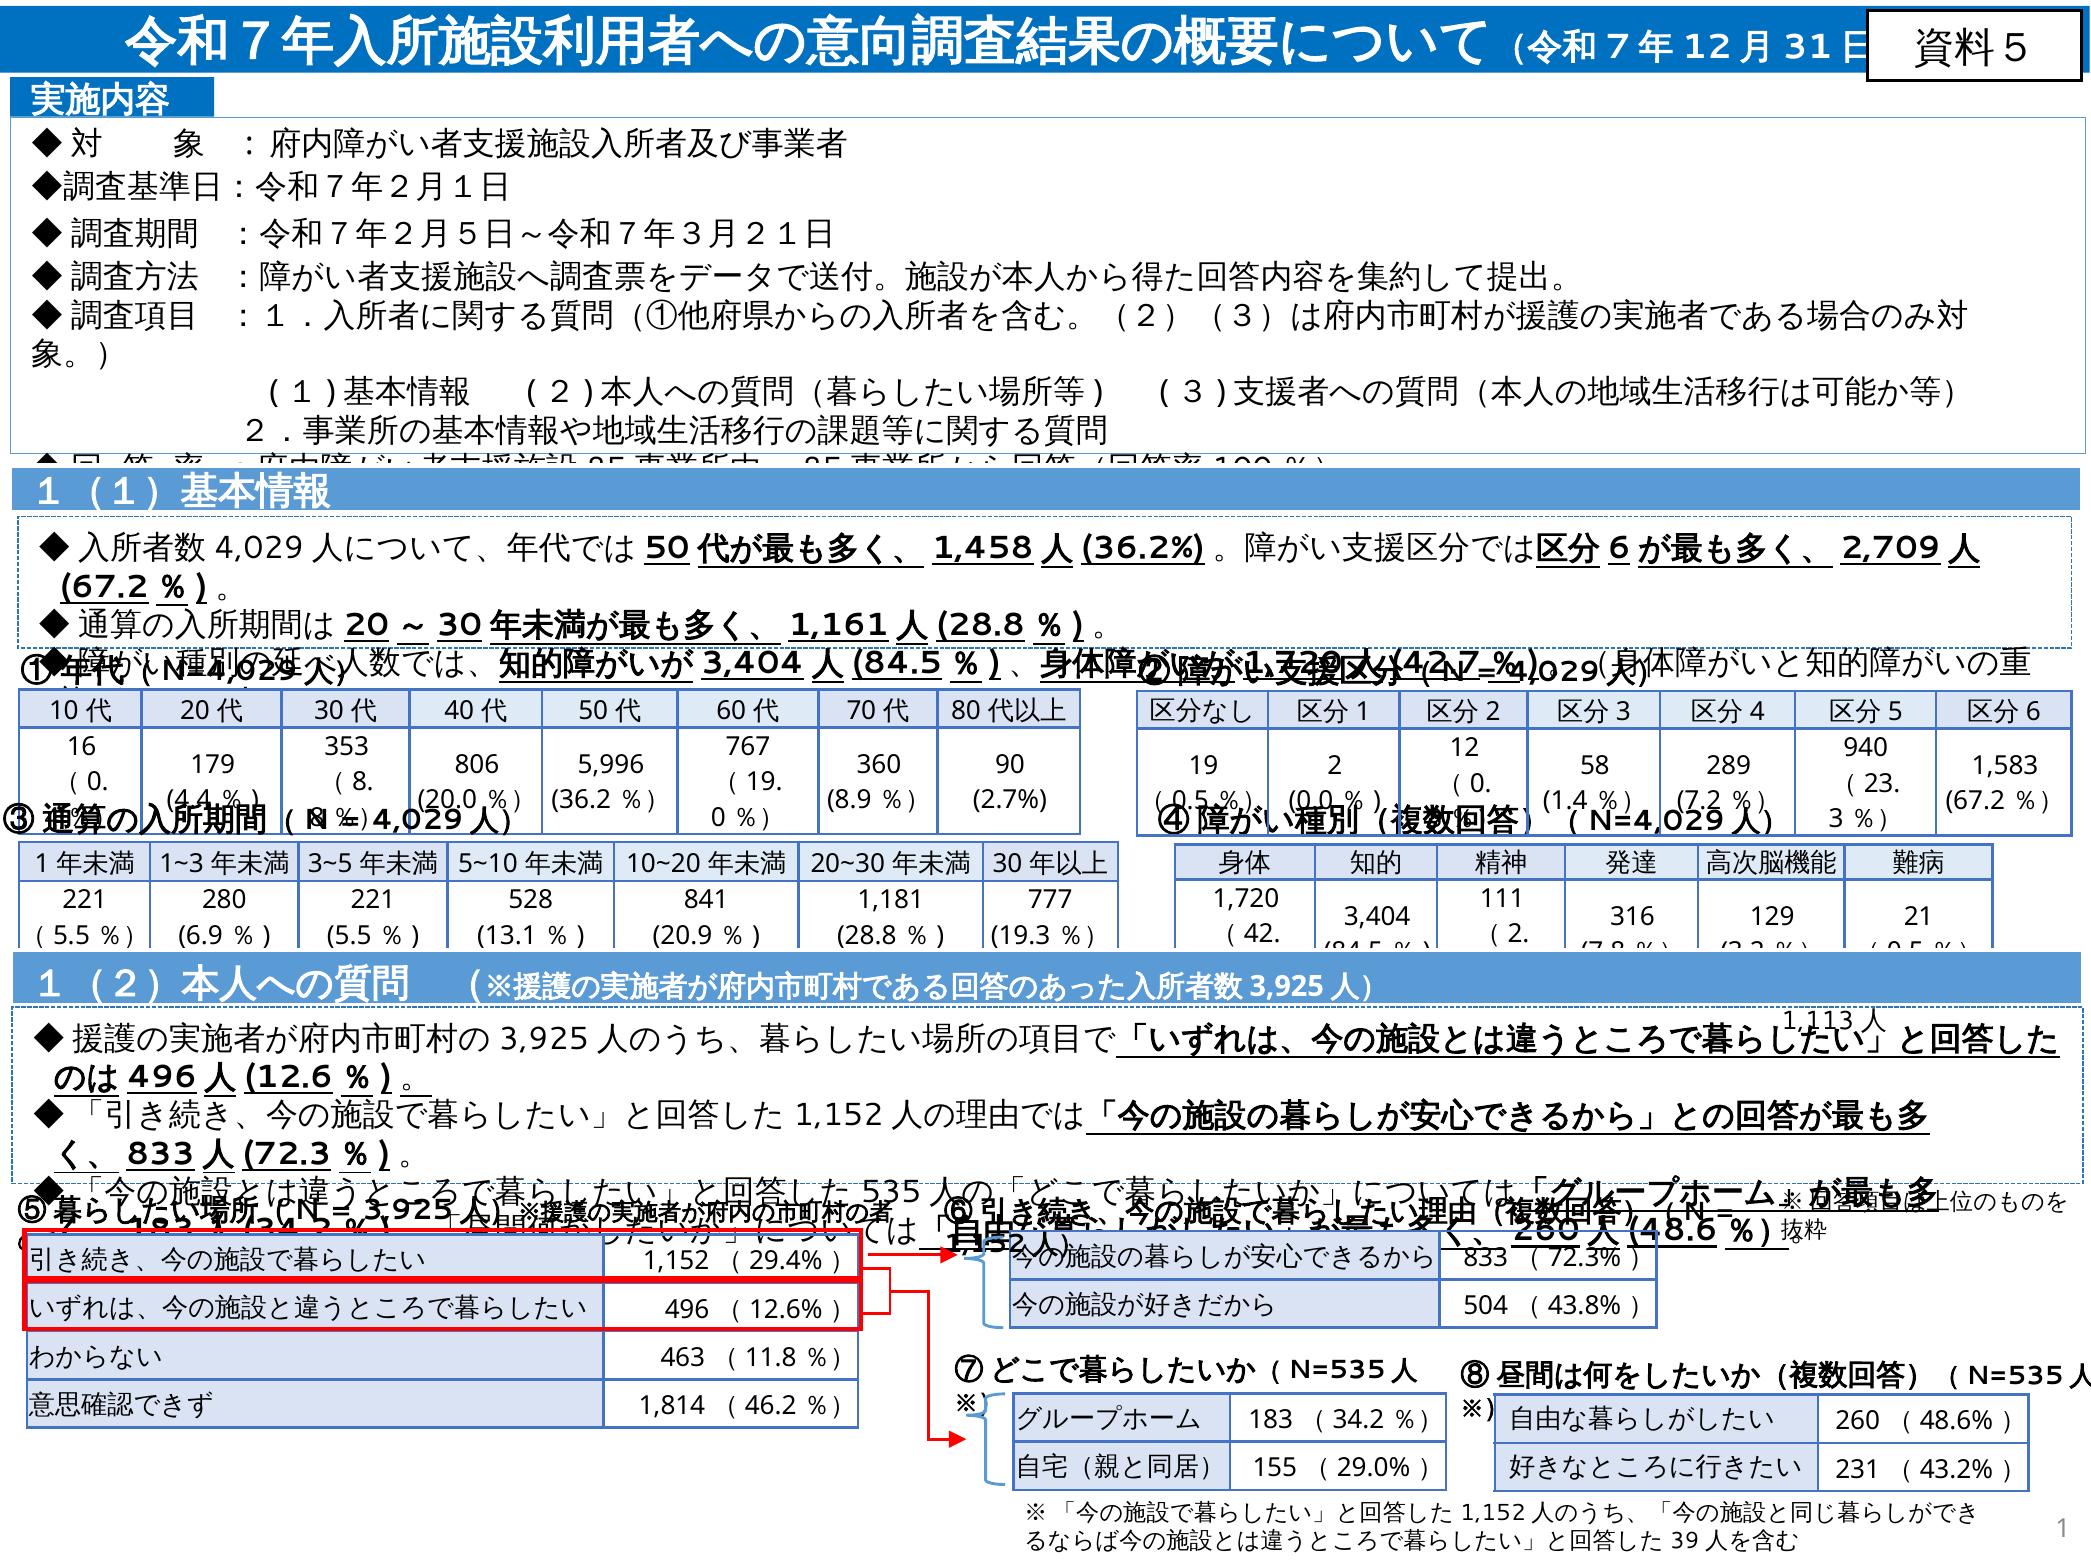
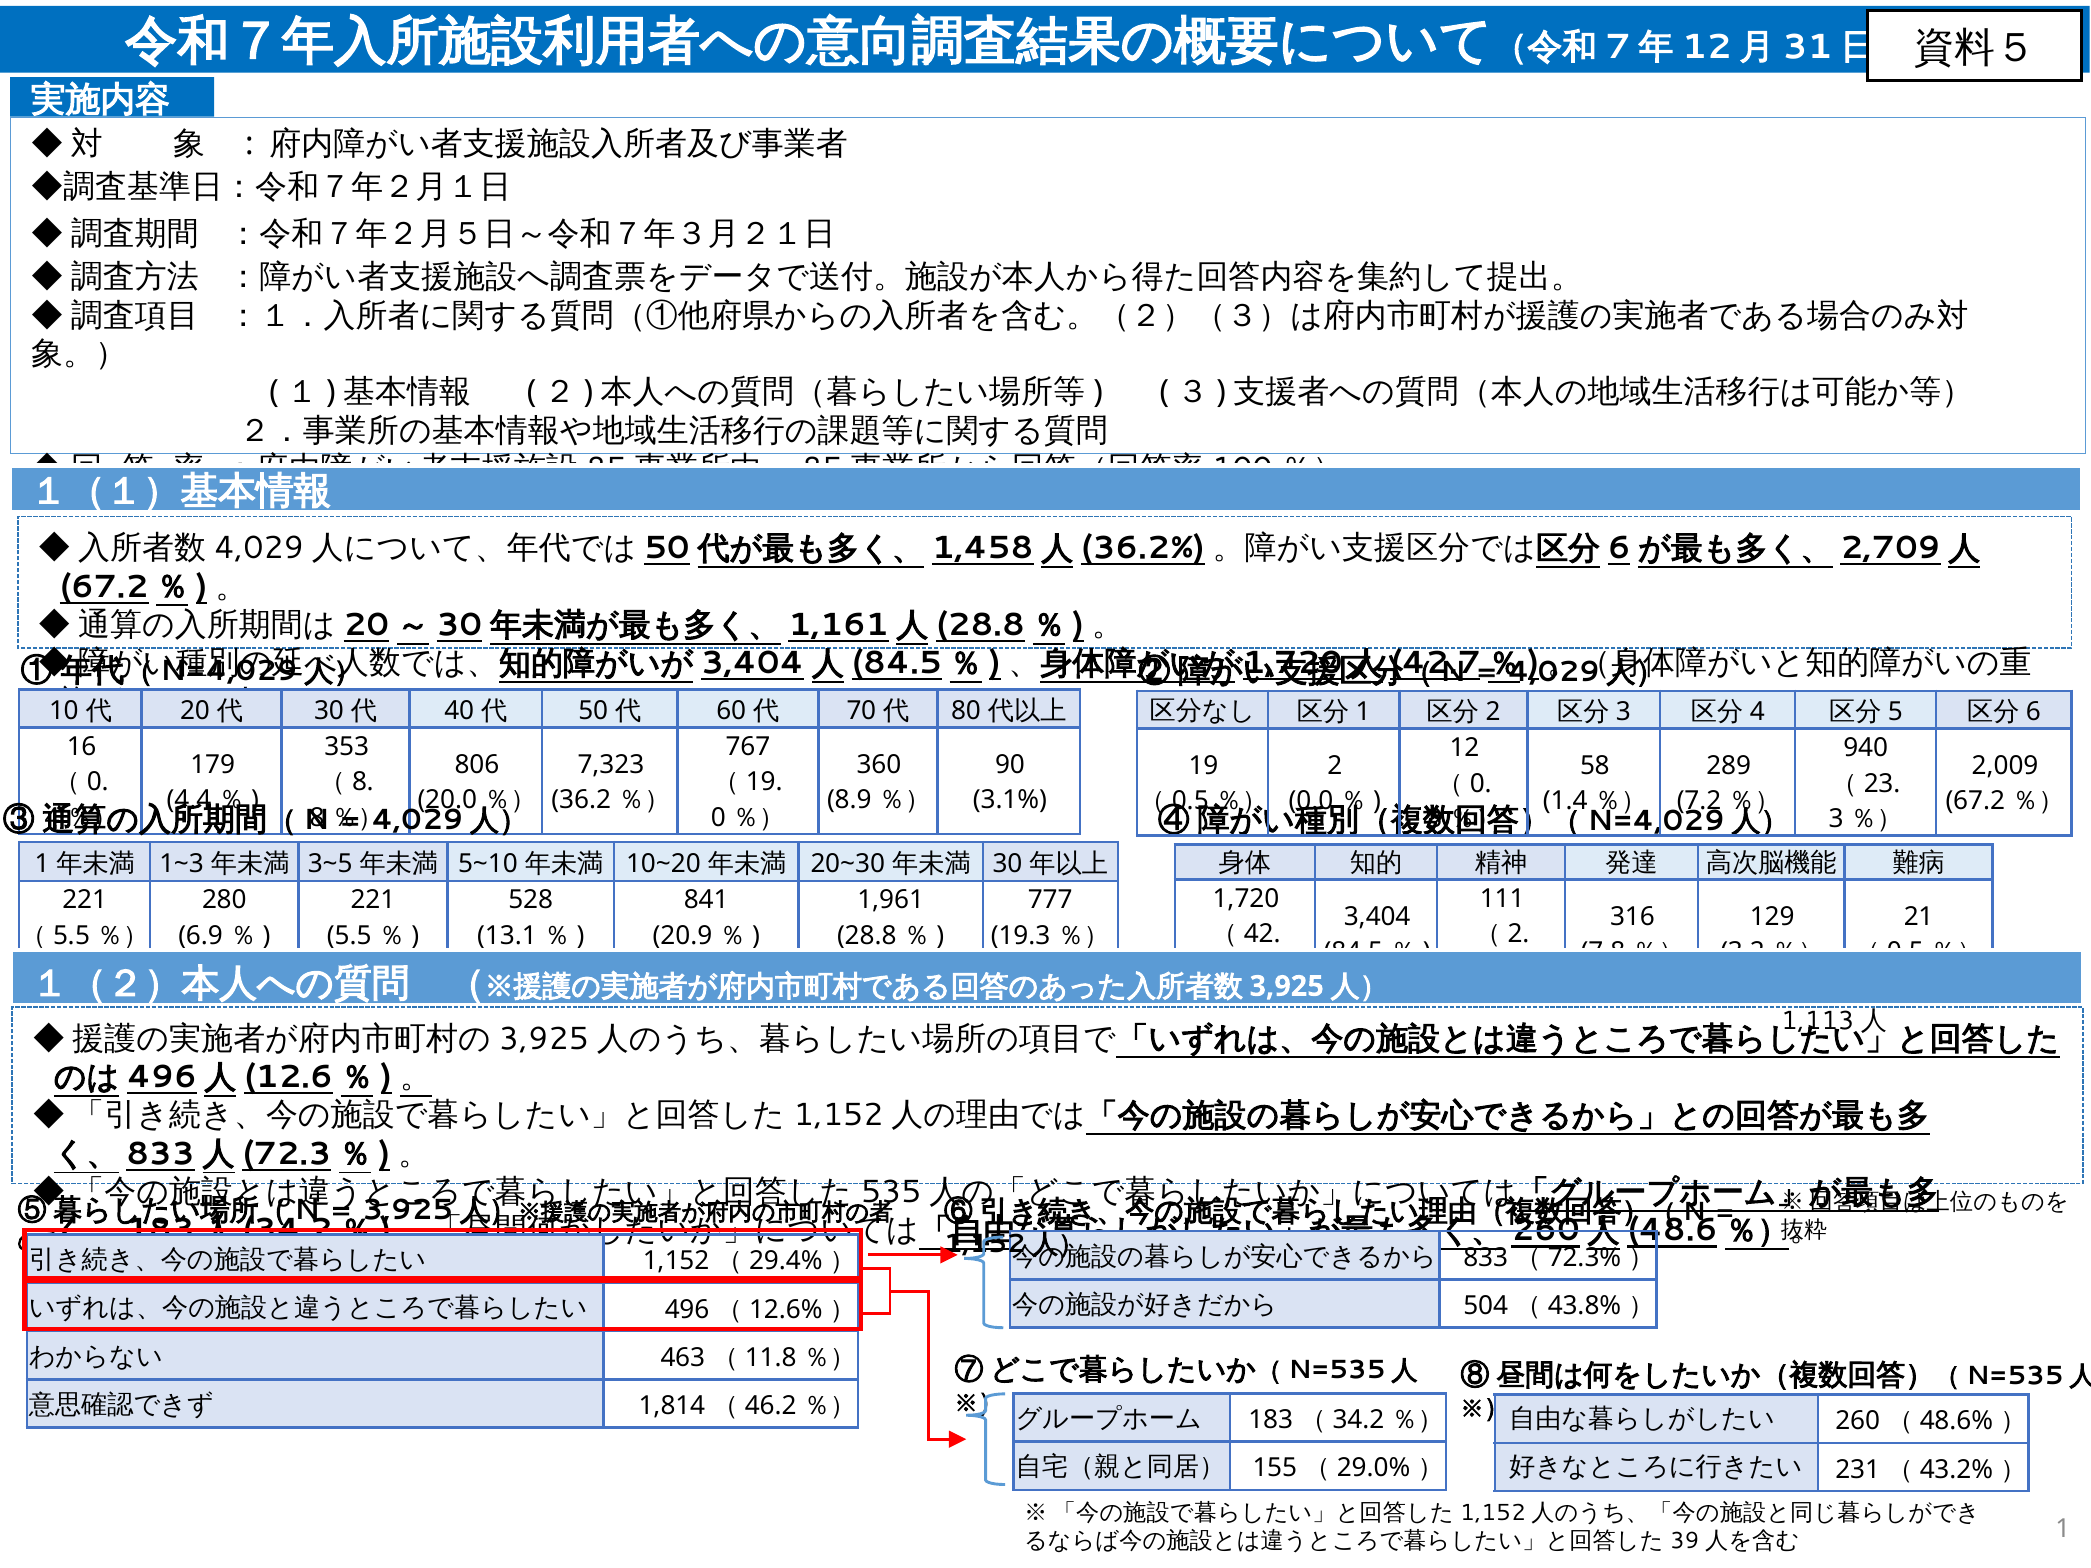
5,996: 5,996 -> 7,323 (611, 765)
1,583: 1,583 -> 2,009 (2005, 766)
2.7%: 2.7% -> 3.1% (1010, 800)
1,181: 1,181 -> 1,961 (891, 900)
